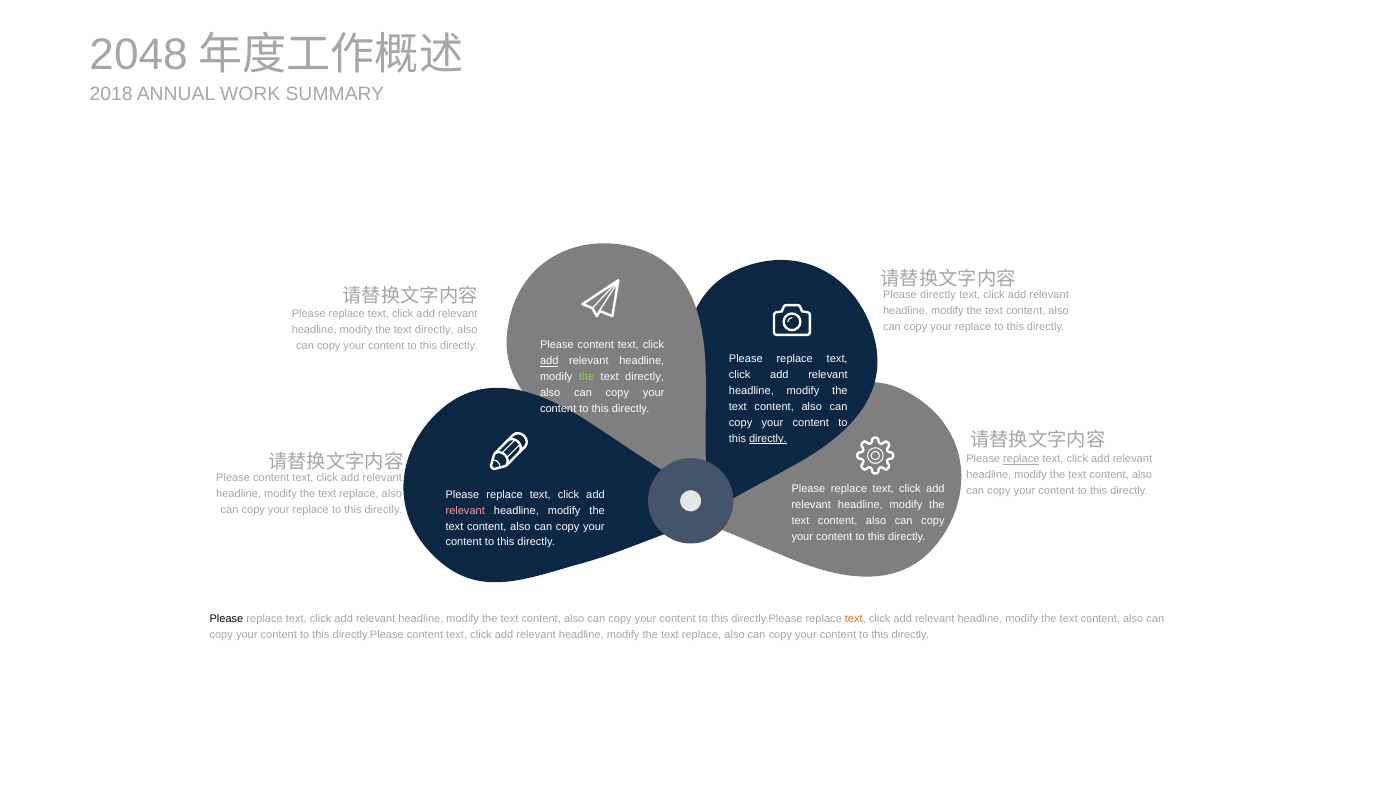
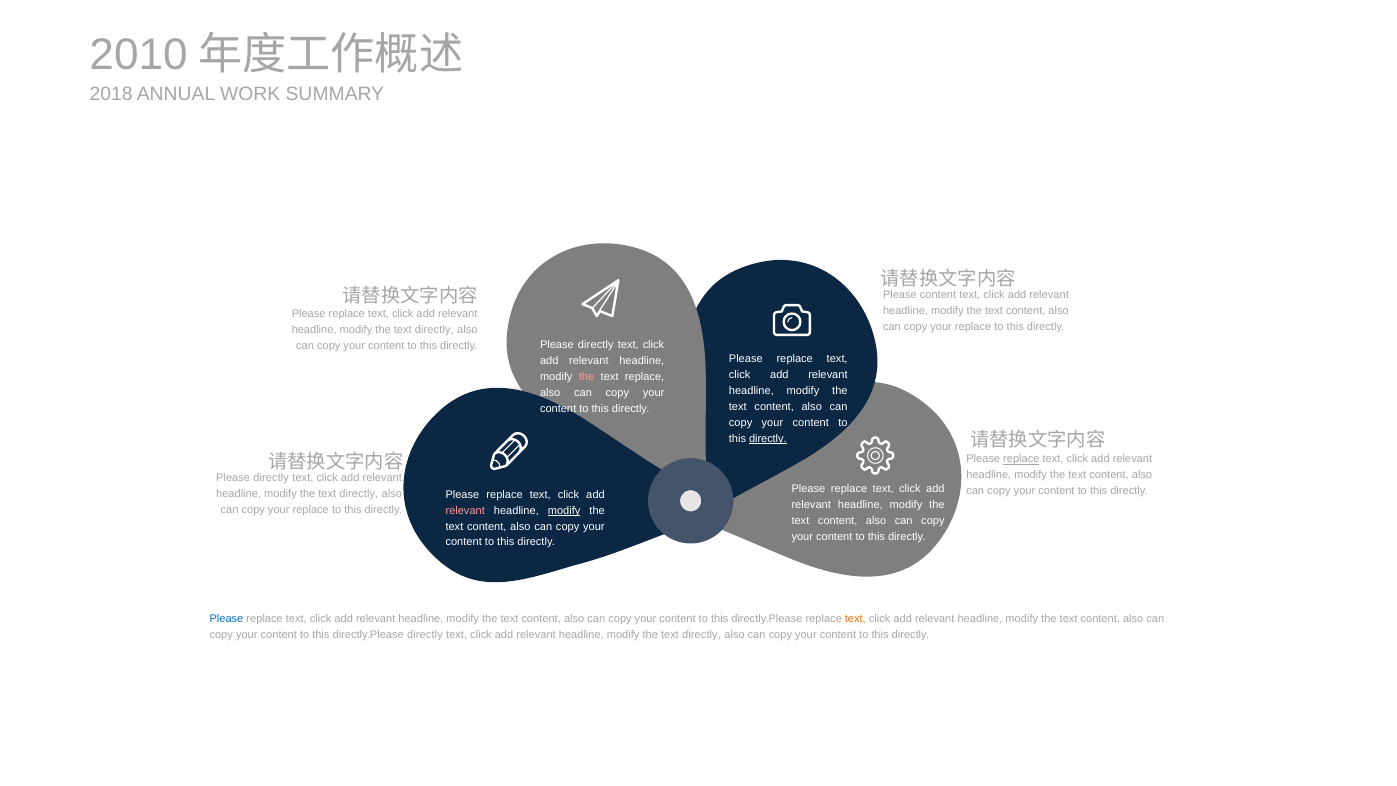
2048: 2048 -> 2010 (139, 55)
directly: directly -> content (938, 295)
content: content -> directly (596, 345)
add underline: present -> none (549, 361)
the colour: light green -> pink (587, 377)
directly: directly -> replace (645, 377)
content: content -> directly (271, 478)
replace: replace -> directly (359, 493)
modify underline: none -> present (564, 510)
Please colour: black -> blue (227, 618)
directly.Please content: content -> directly (425, 634)
replace: replace -> directly (701, 634)
